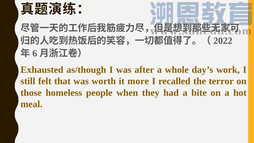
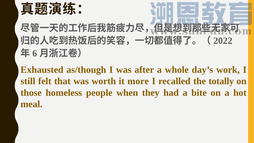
terror: terror -> totally (221, 81)
